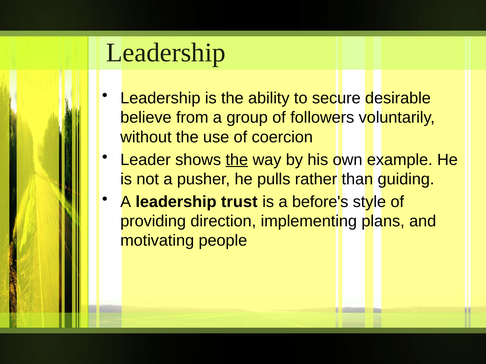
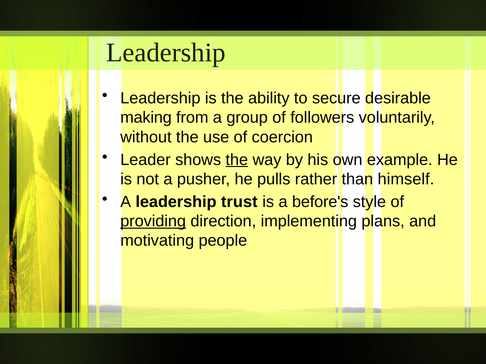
believe: believe -> making (146, 118)
guiding: guiding -> himself (406, 179)
providing underline: none -> present (153, 221)
